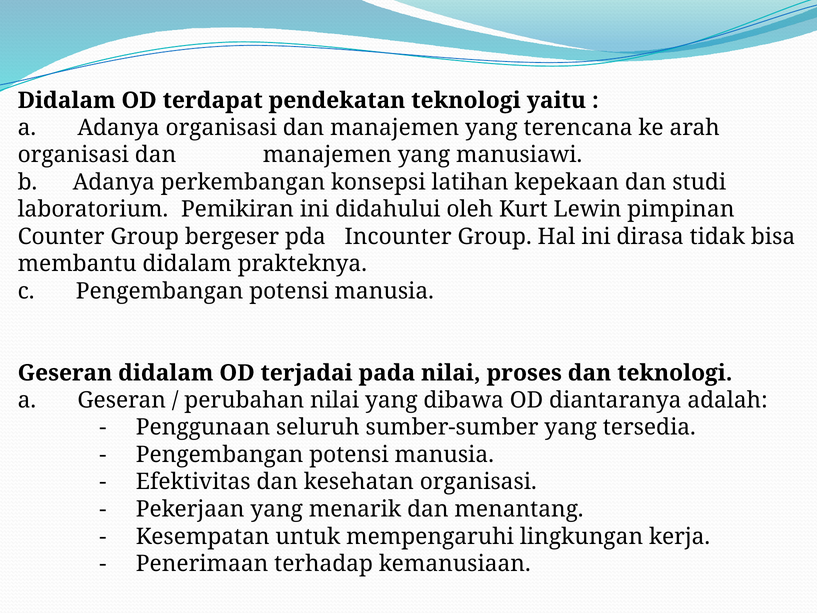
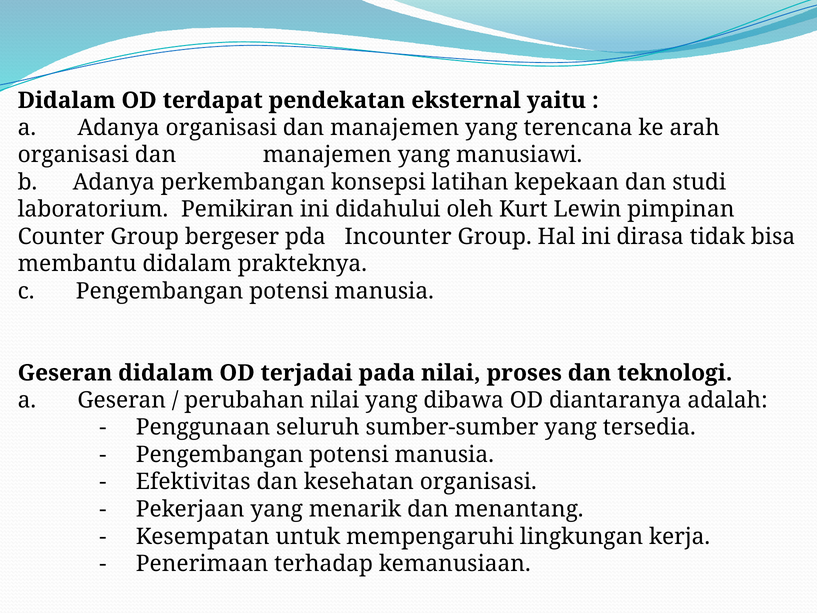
pendekatan teknologi: teknologi -> eksternal (466, 100)
